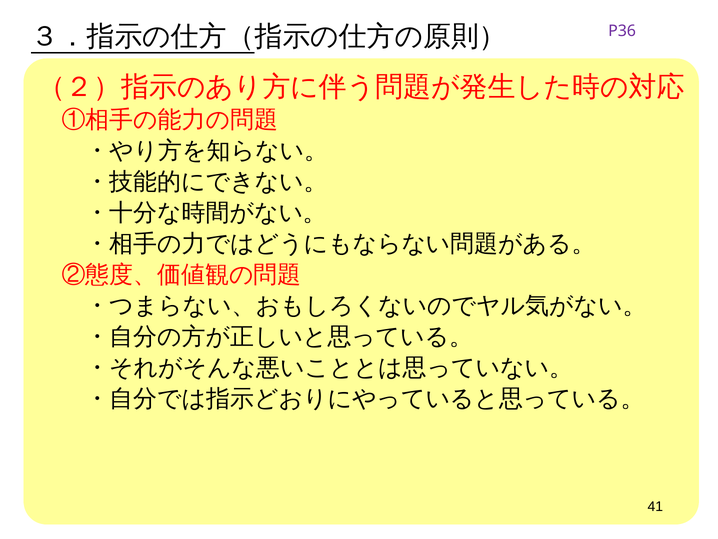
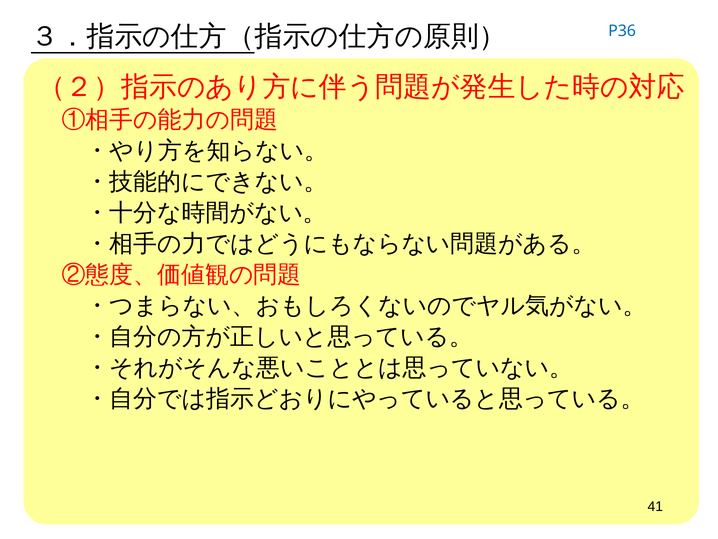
P36 colour: purple -> blue (622, 31)
